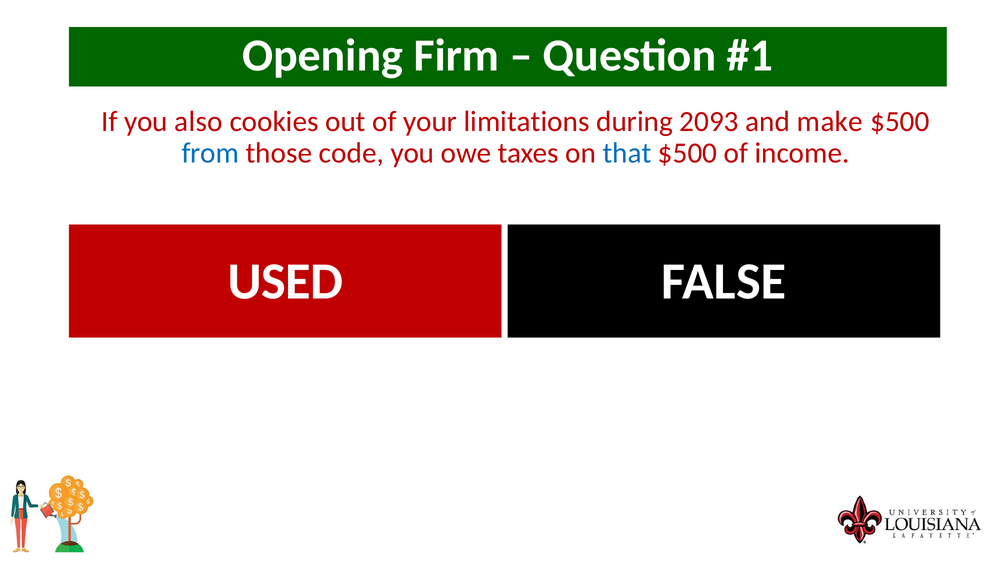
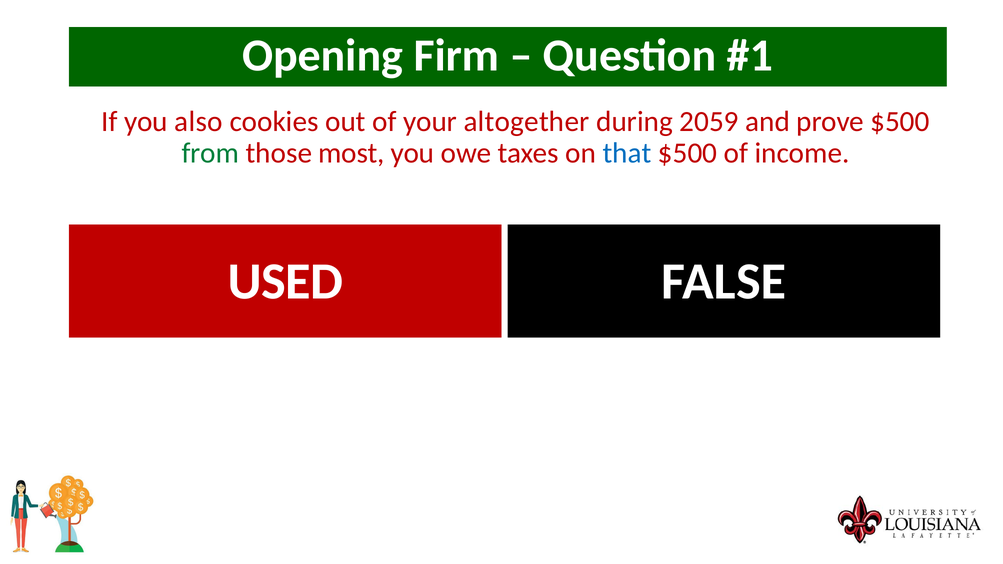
limitations: limitations -> altogether (527, 121)
2093: 2093 -> 2059 (709, 121)
make: make -> prove (830, 121)
from colour: blue -> green (210, 153)
code: code -> most (351, 153)
